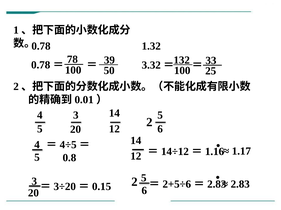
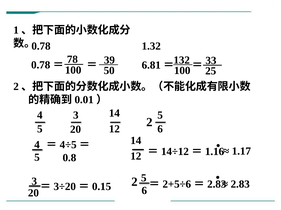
3.32: 3.32 -> 6.81 (151, 65)
